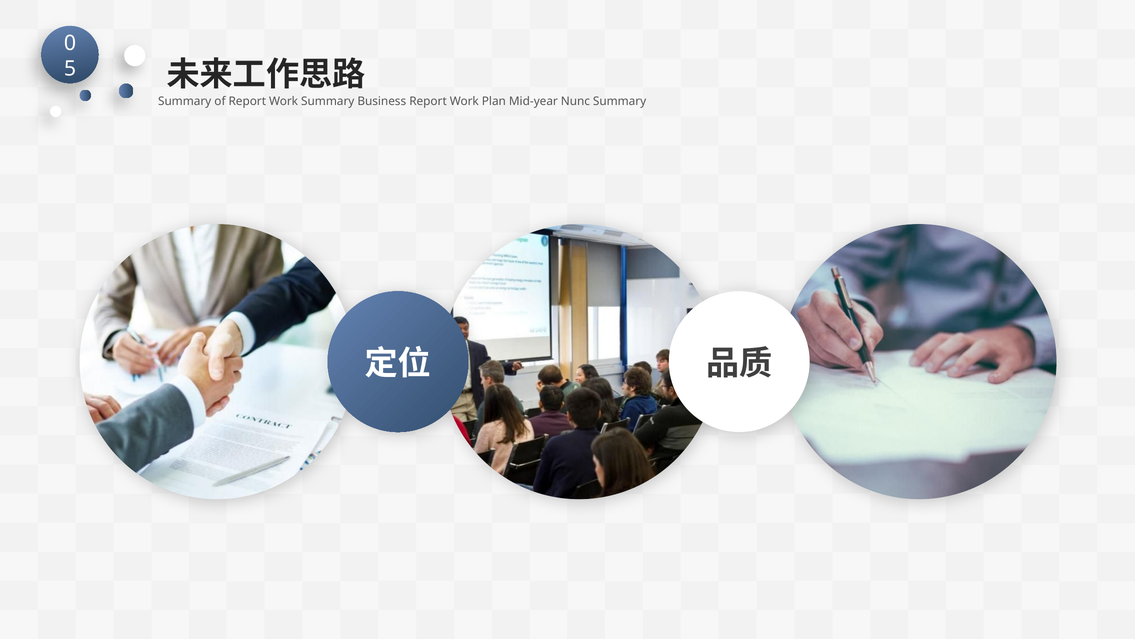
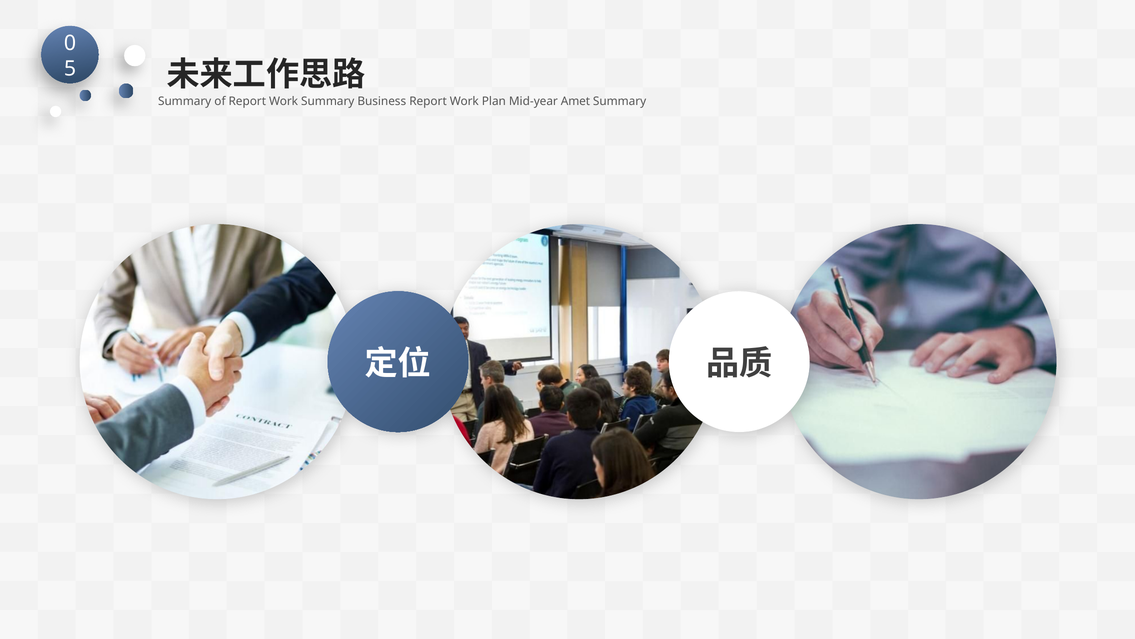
Nunc: Nunc -> Amet (575, 101)
